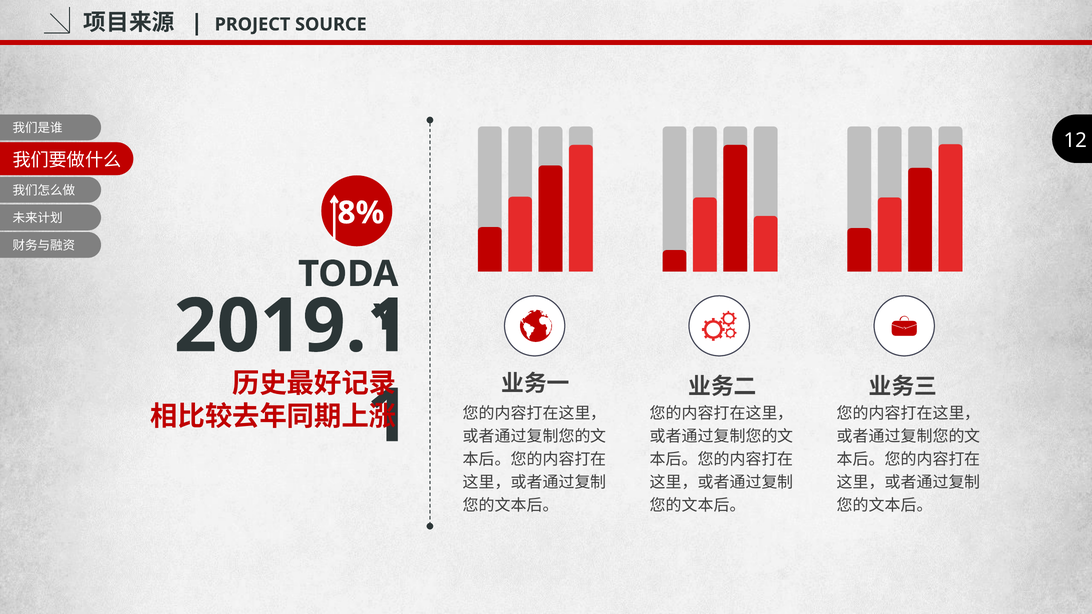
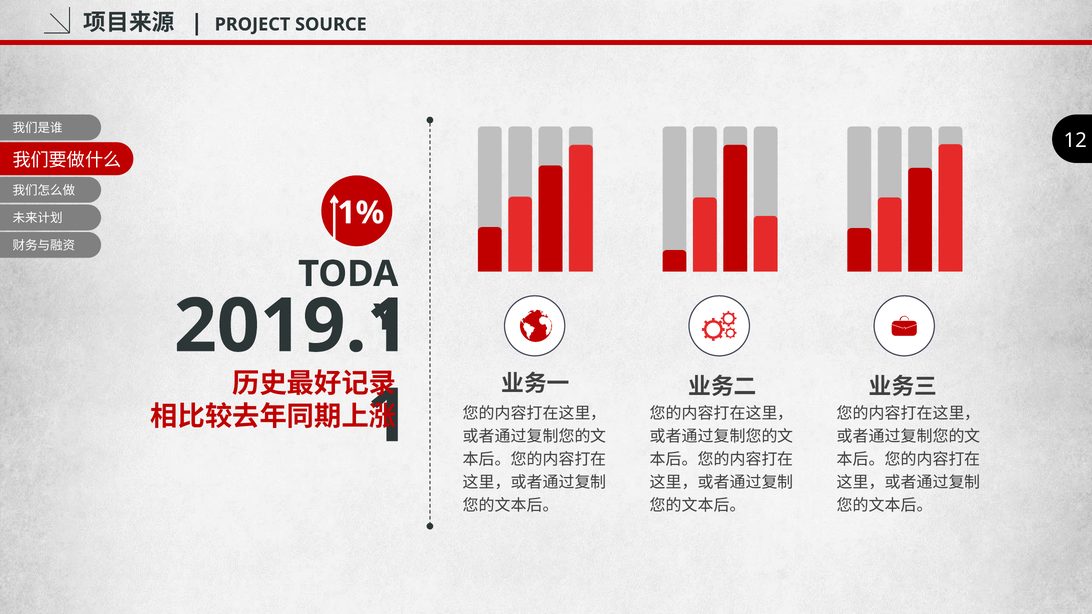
8%: 8% -> 1% (361, 213)
